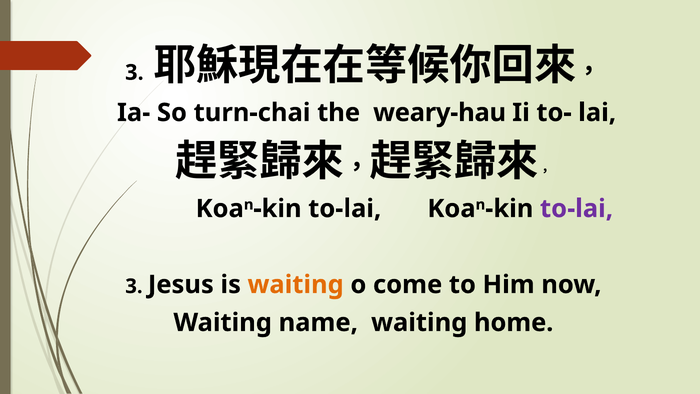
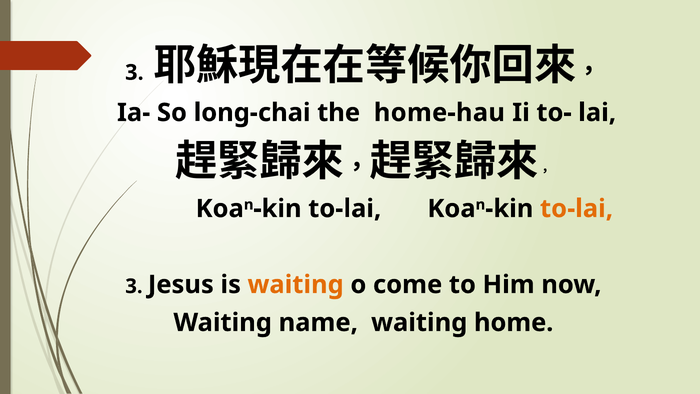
turn-chai: turn-chai -> long-chai (252, 113)
weary-hau: weary-hau -> home-hau (439, 113)
to-lai colour: purple -> orange (577, 209)
